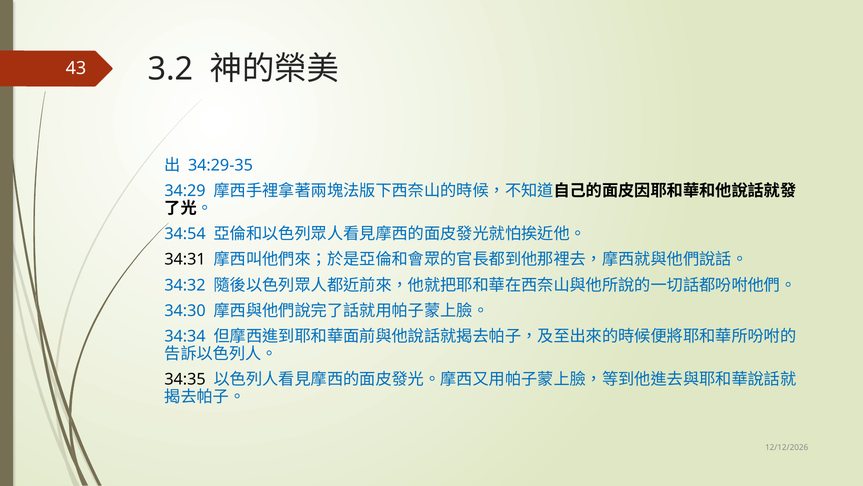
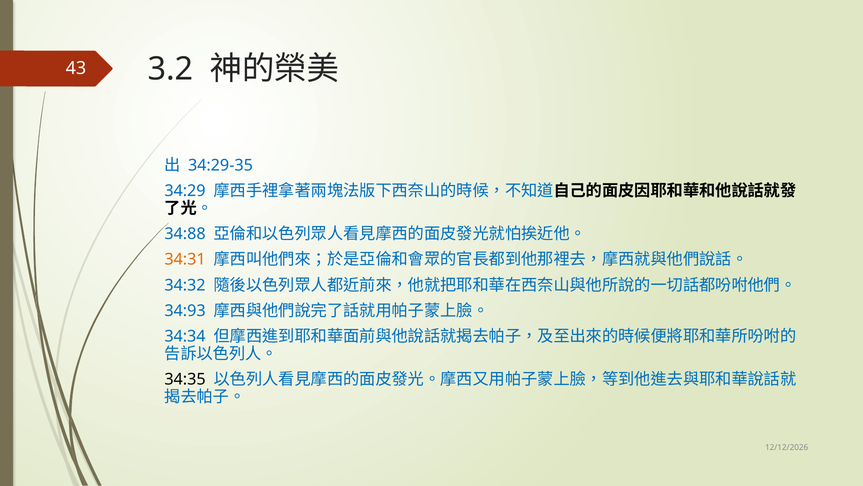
34:54: 34:54 -> 34:88 (185, 234)
34:31 colour: black -> orange (185, 259)
34:30: 34:30 -> 34:93 (185, 310)
